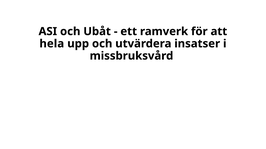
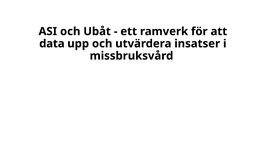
hela: hela -> data (52, 44)
